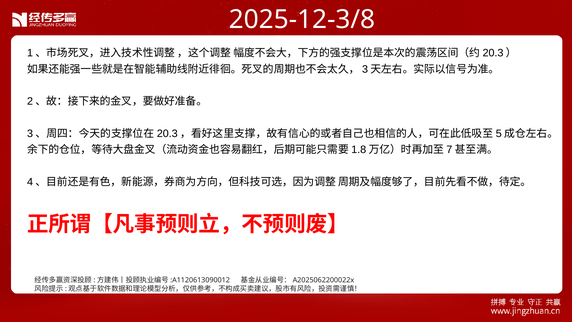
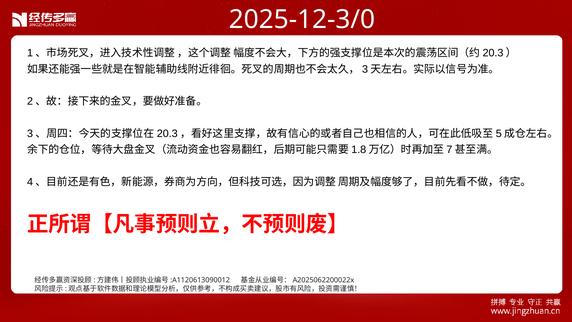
2025-12-3/8: 2025-12-3/8 -> 2025-12-3/0 (302, 20)
